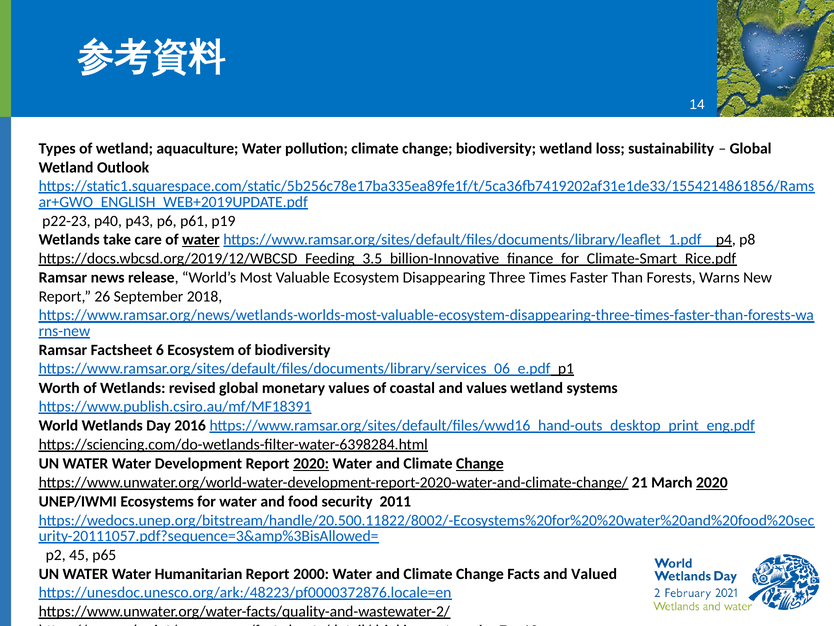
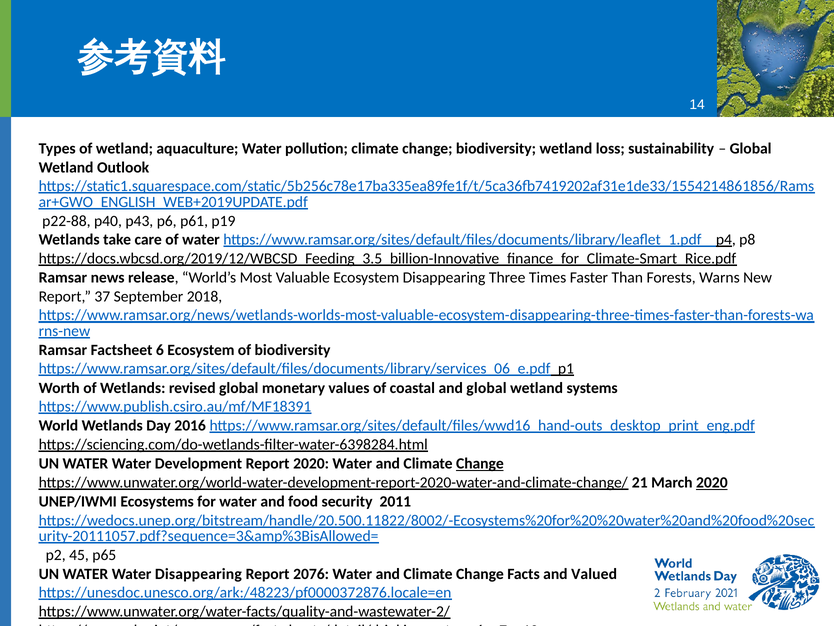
p22-23: p22-23 -> p22-88 (66, 221)
water underline: present -> none (201, 239)
26: 26 -> 37 (102, 296)
and values: values -> global (487, 388)
2020 underline: present -> none (311, 463)
Water Humanitarian: Humanitarian -> Disappearing (198, 573)
2000: 2000 -> 2076 (311, 573)
